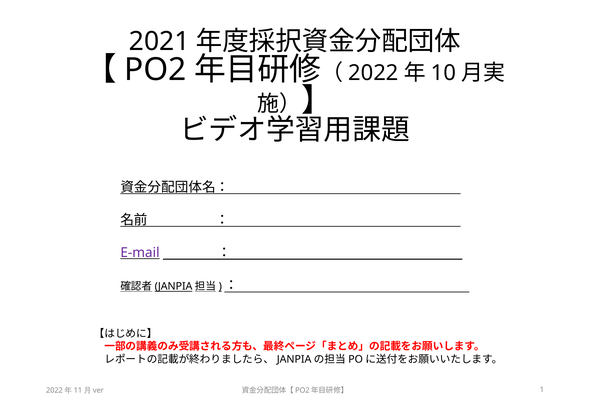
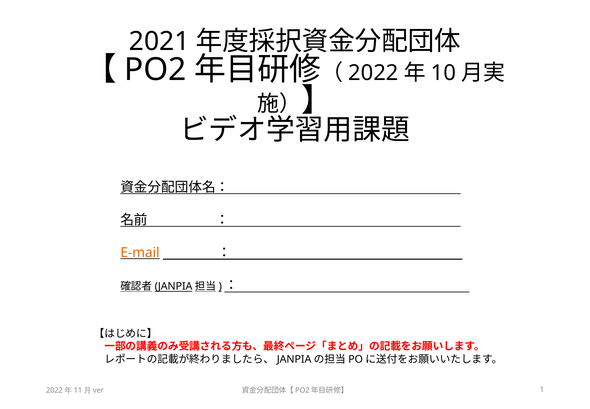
E-mail colour: purple -> orange (140, 252)
